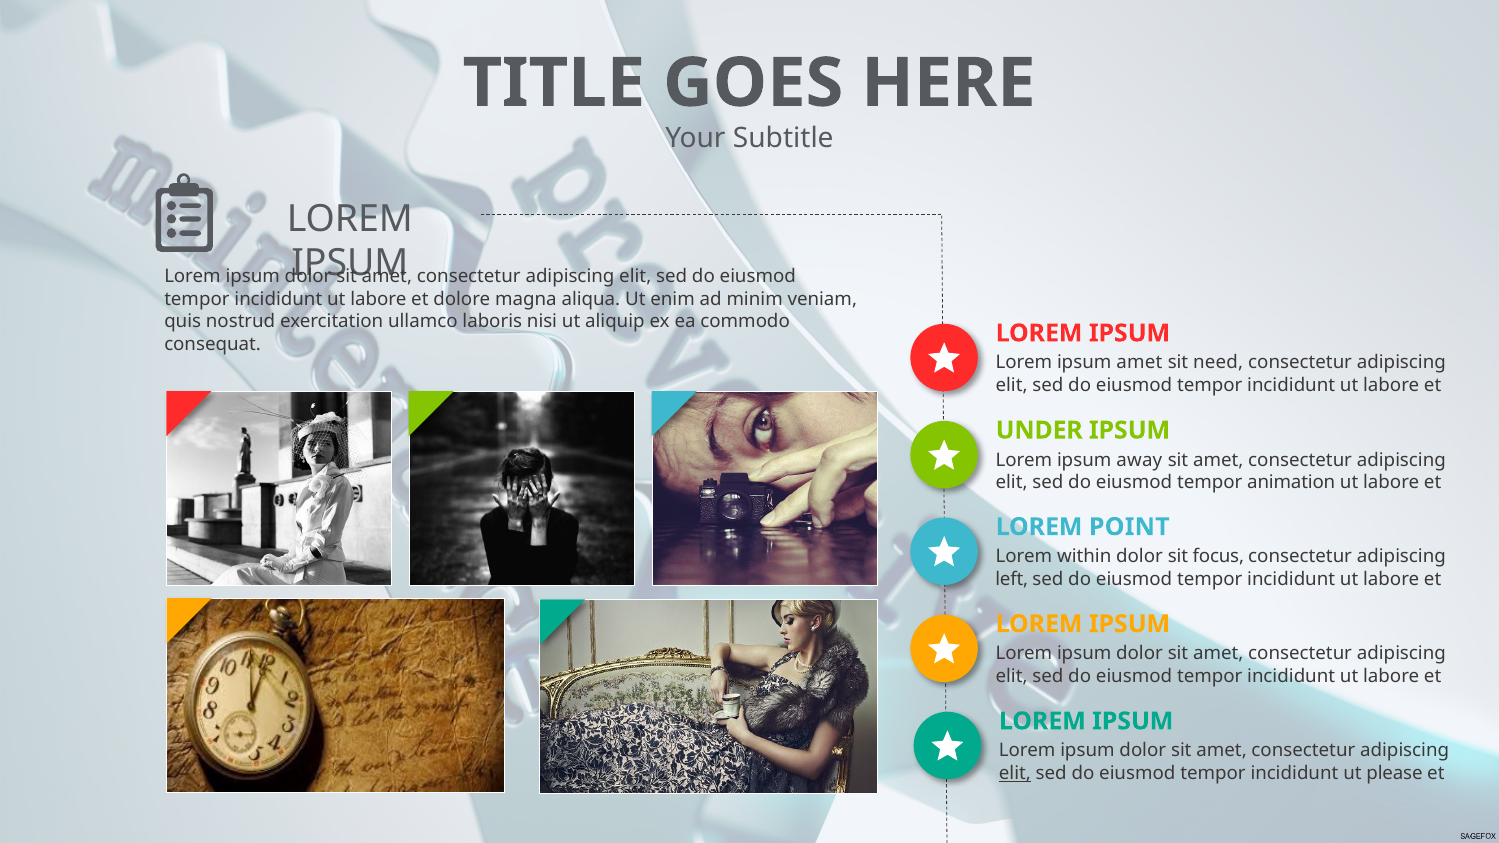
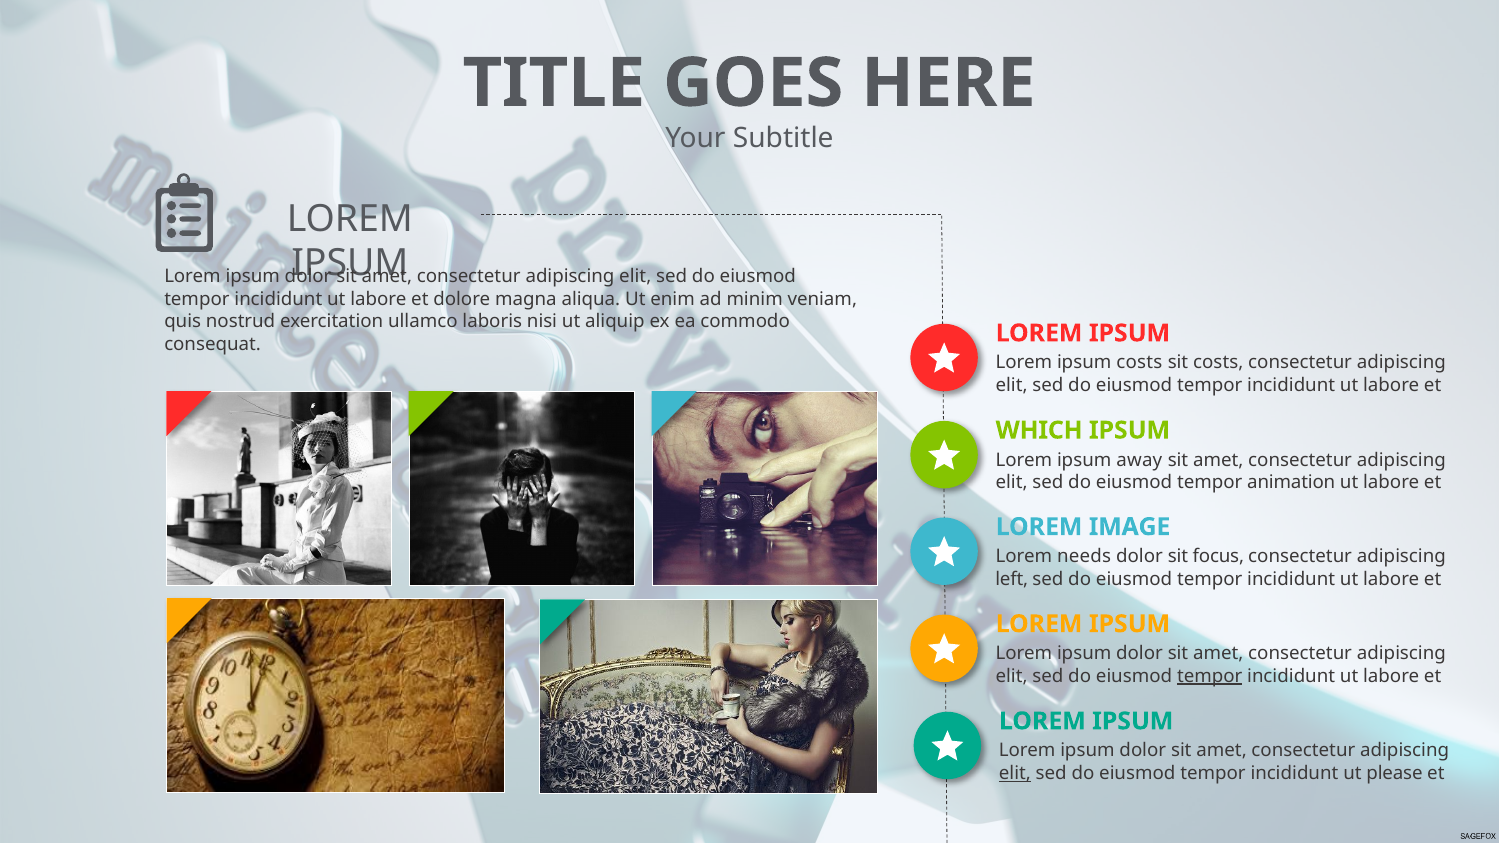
ipsum amet: amet -> costs (1139, 363)
sit need: need -> costs (1218, 363)
UNDER: UNDER -> WHICH (1039, 430)
POINT: POINT -> IMAGE (1130, 527)
within: within -> needs (1084, 557)
tempor underline: none -> present (1210, 676)
